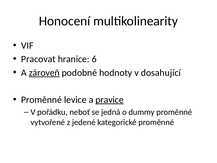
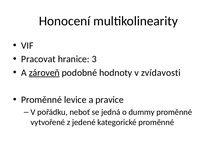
6: 6 -> 3 (94, 59)
dosahující: dosahující -> zvídavosti (161, 73)
pravice underline: present -> none (110, 100)
